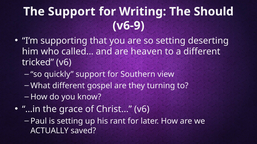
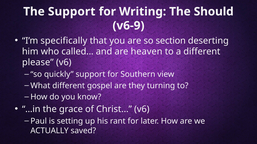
supporting: supporting -> specifically (64, 41)
so setting: setting -> section (171, 41)
tricked: tricked -> please (38, 63)
